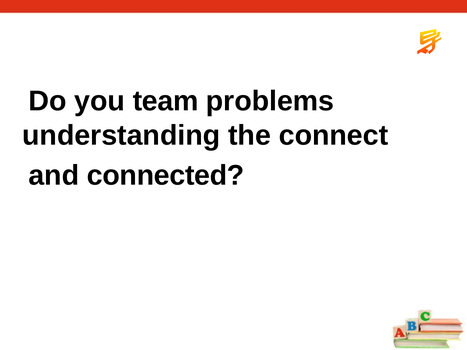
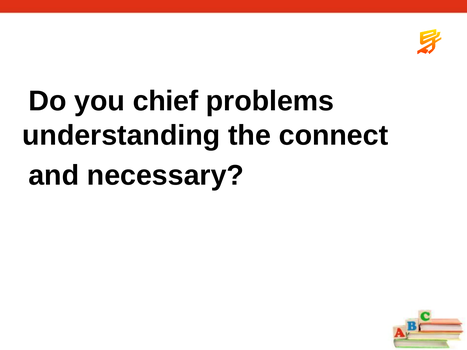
team: team -> chief (166, 101)
connected: connected -> necessary (165, 175)
